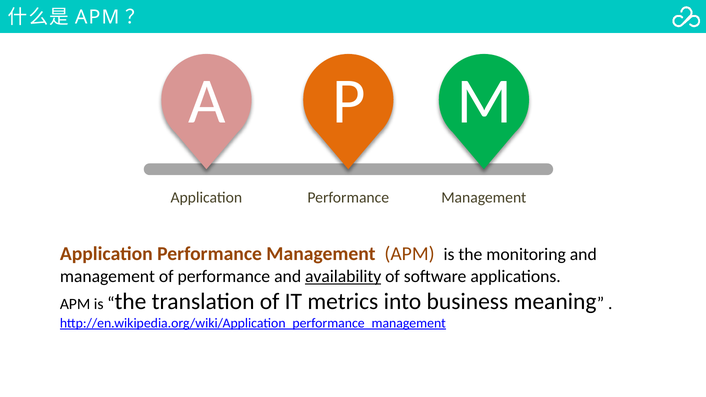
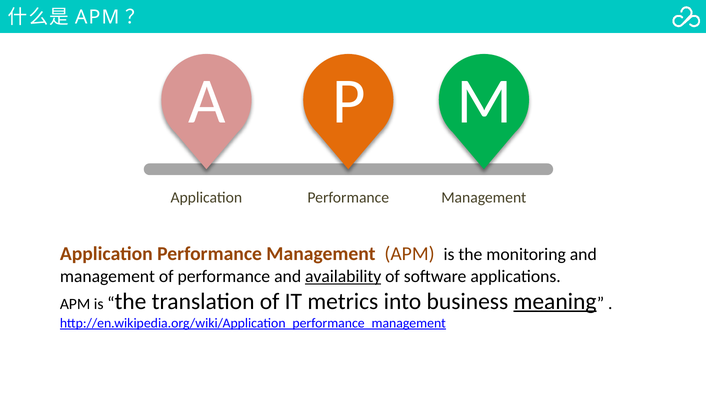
meaning underline: none -> present (555, 301)
